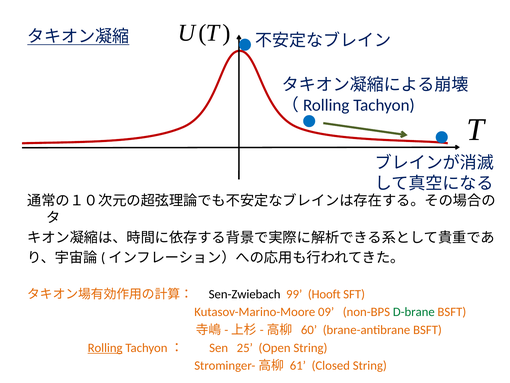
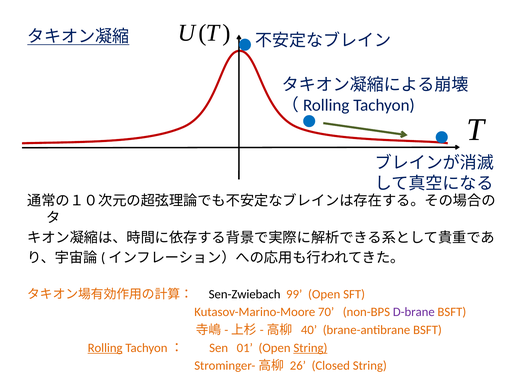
99 Hooft: Hooft -> Open (324, 294)
09: 09 -> 70 (326, 312)
D-brane colour: green -> purple (414, 312)
60: 60 -> 40 (309, 330)
25: 25 -> 01 (245, 347)
String underline: none -> present (310, 347)
61: 61 -> 26 (298, 365)
